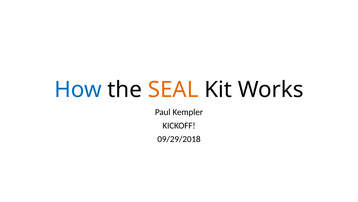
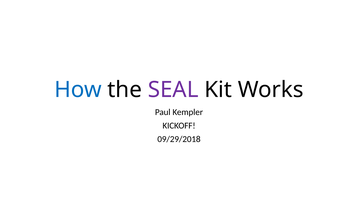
SEAL colour: orange -> purple (173, 89)
